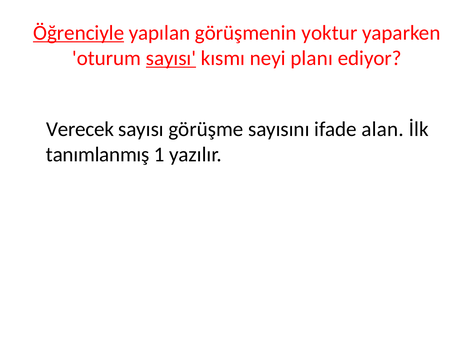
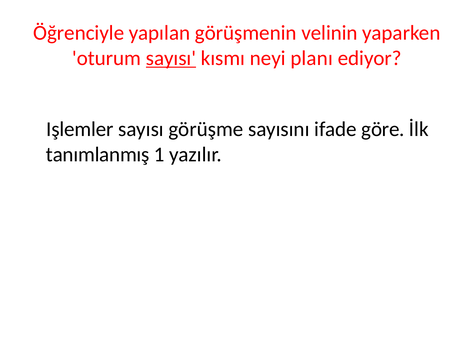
Öğrenciyle underline: present -> none (79, 33)
yoktur: yoktur -> velinin (330, 33)
Verecek: Verecek -> Işlemler (80, 129)
alan: alan -> göre (383, 129)
